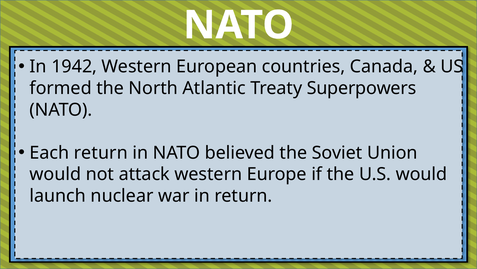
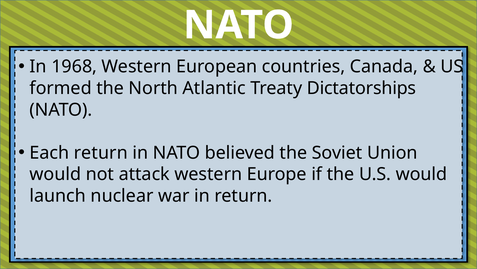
1942: 1942 -> 1968 (74, 67)
Superpowers: Superpowers -> Dictatorships (362, 88)
